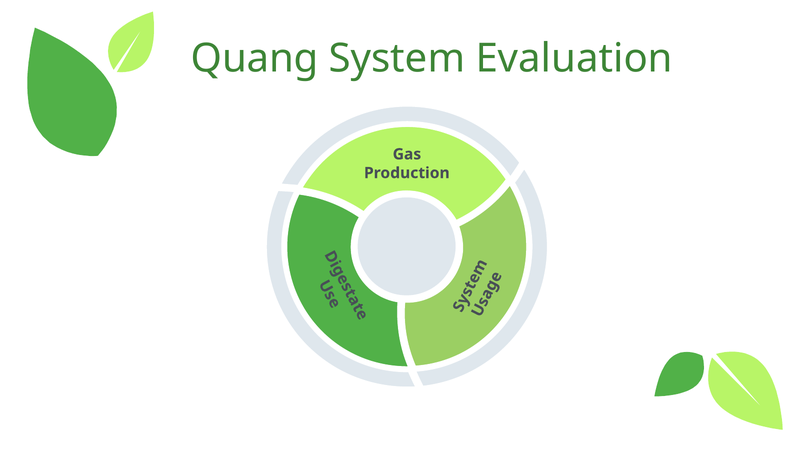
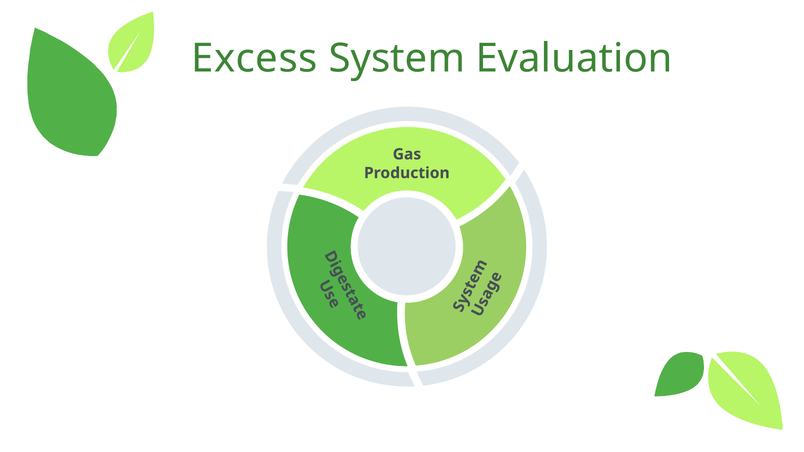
Quang: Quang -> Excess (254, 58)
